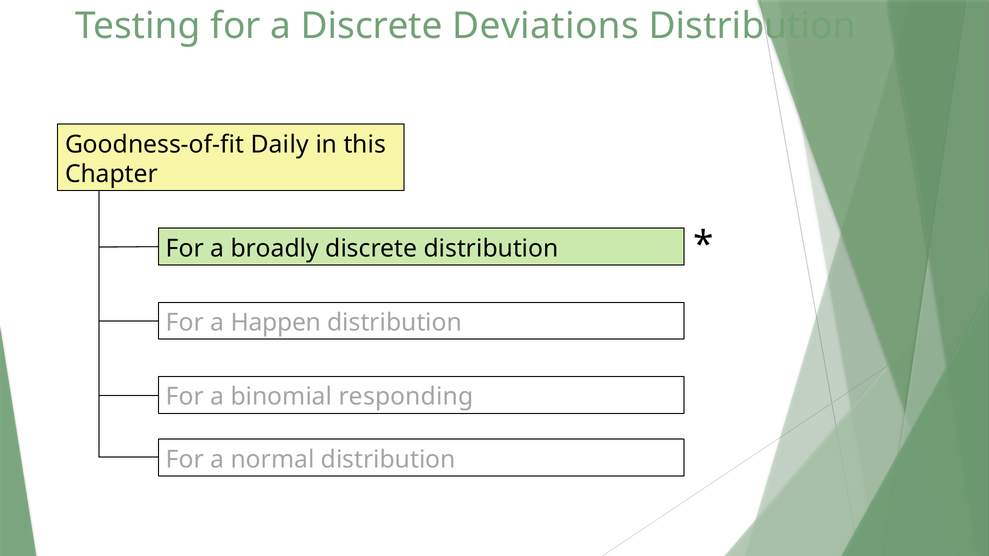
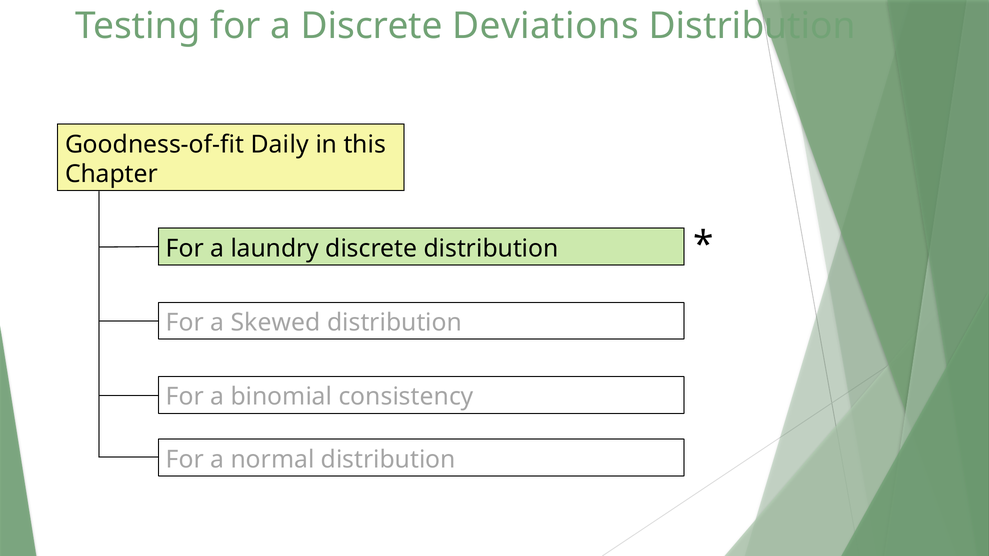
broadly: broadly -> laundry (275, 248)
Happen: Happen -> Skewed (276, 323)
responding: responding -> consistency (406, 397)
